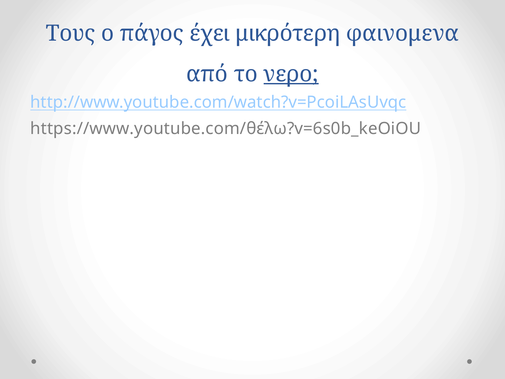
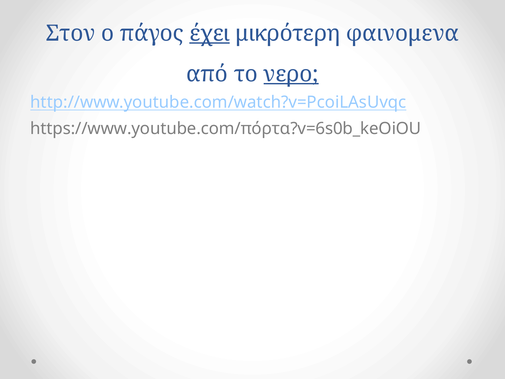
Τους: Τους -> Στον (71, 33)
έχει underline: none -> present (210, 33)
https://www.youtube.com/θέλω?v=6s0b_keOiOU: https://www.youtube.com/θέλω?v=6s0b_keOiOU -> https://www.youtube.com/πόρτα?v=6s0b_keOiOU (226, 129)
